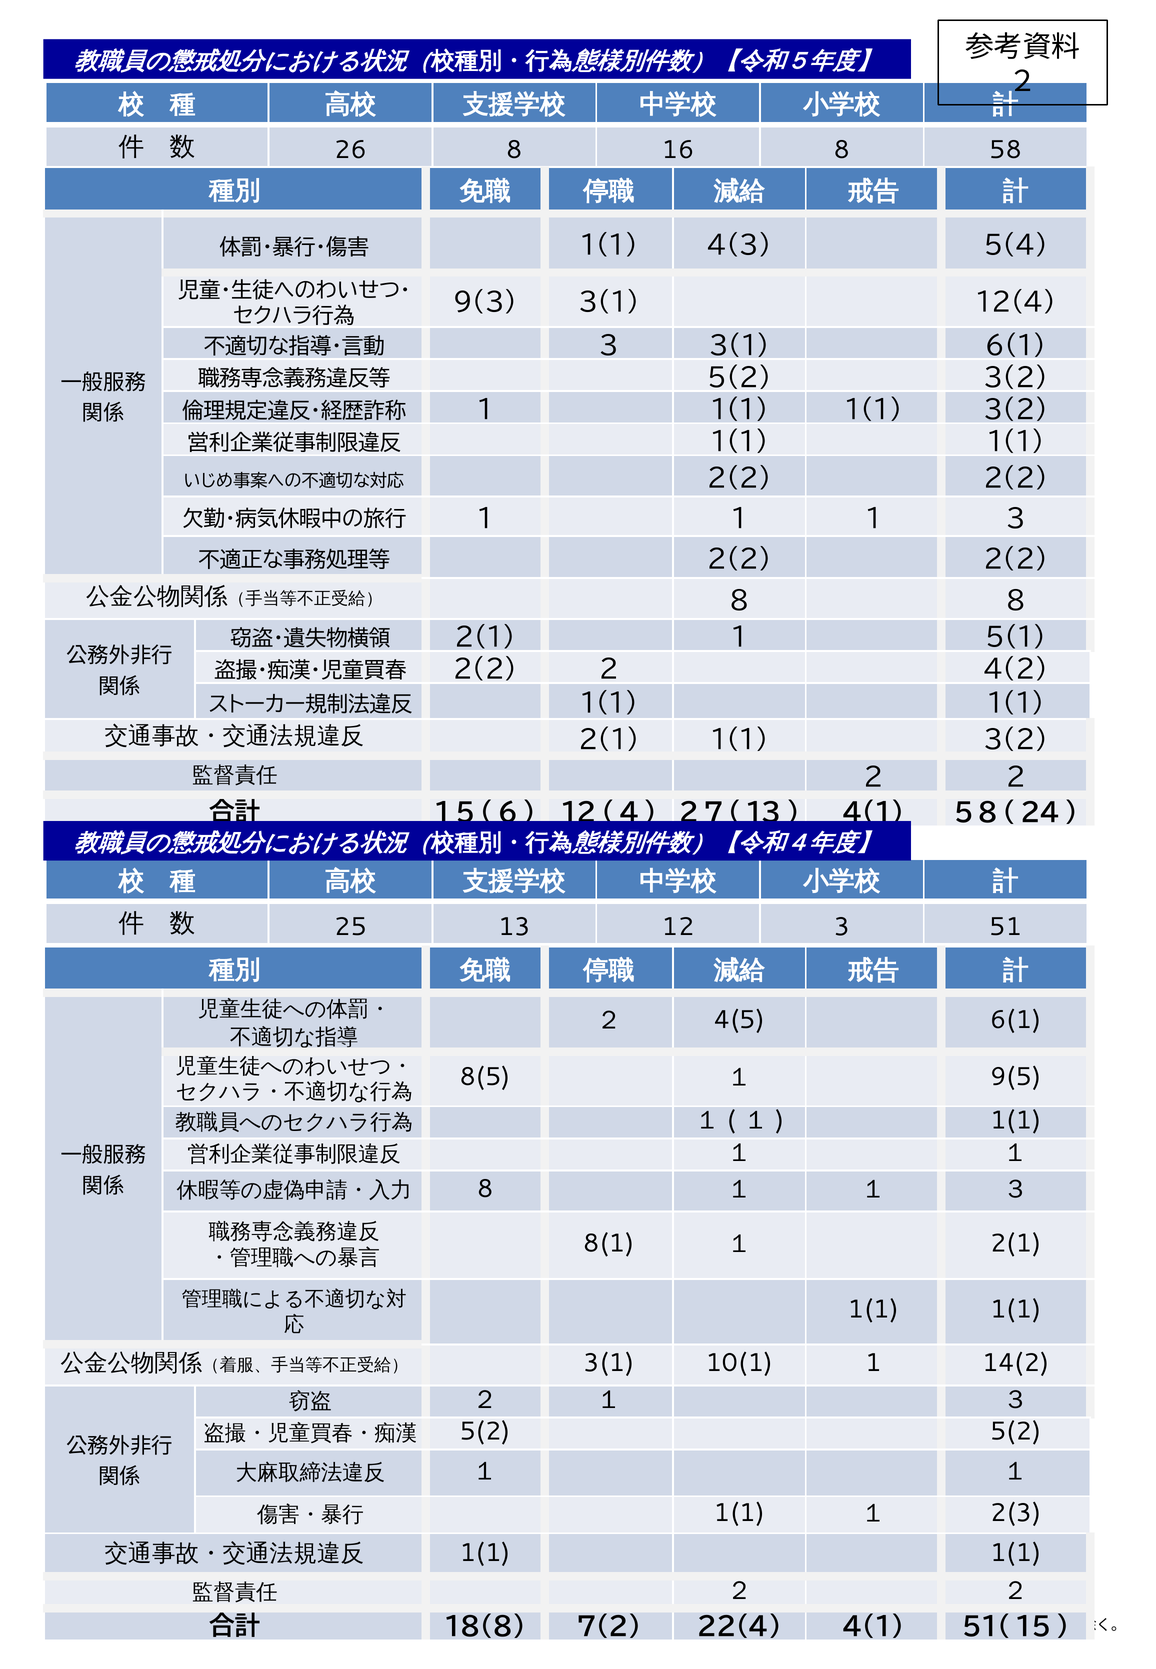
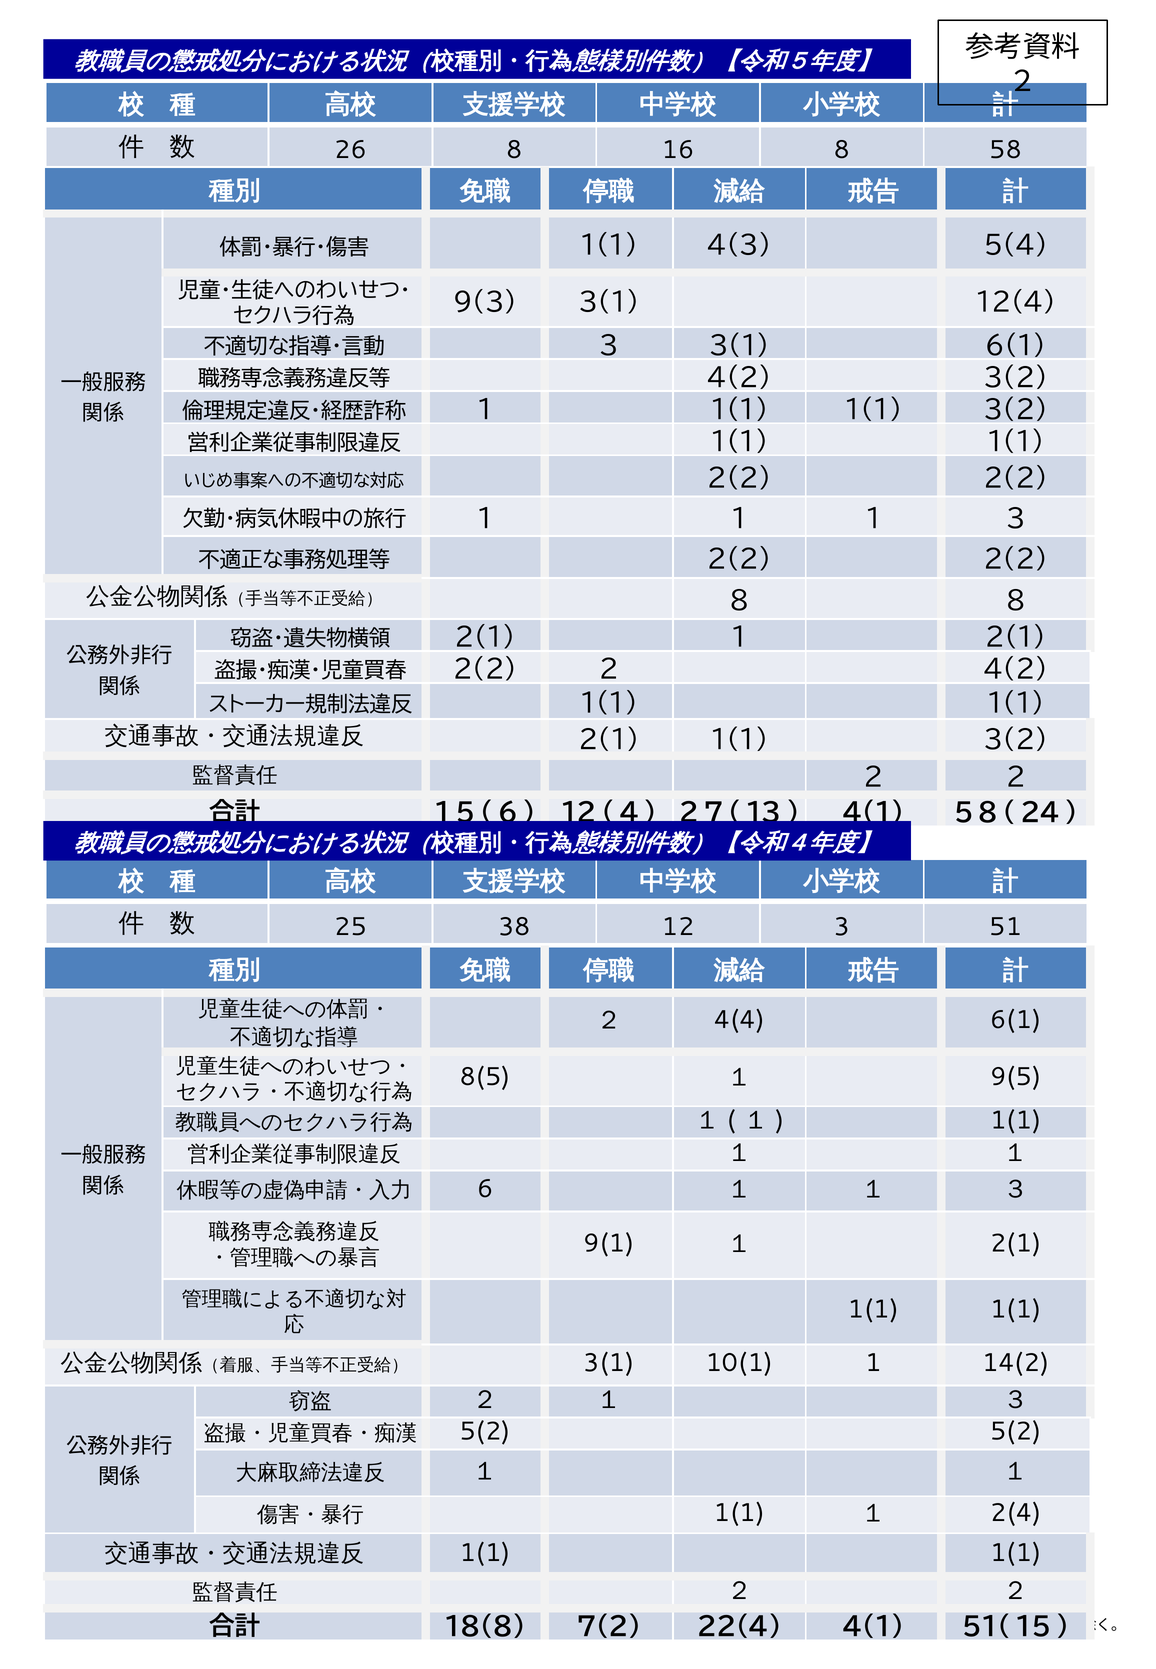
5(2: 5(2 -> 4(2 (739, 378)
1 5(1: 5(1 -> 2(1 (1016, 638)
13: 13 -> 38 (514, 927)
4(5: 4(5 -> 4(4 (739, 1020)
8: 8 -> 6 (485, 1189)
8(1: 8(1 -> 9(1 (609, 1244)
2(3: 2(3 -> 2(4 (1016, 1513)
